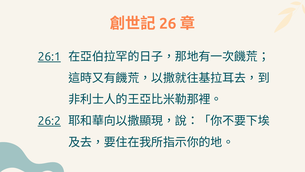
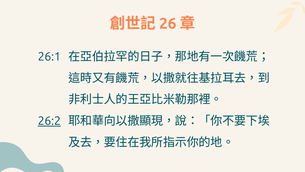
26:1 underline: present -> none (49, 57)
